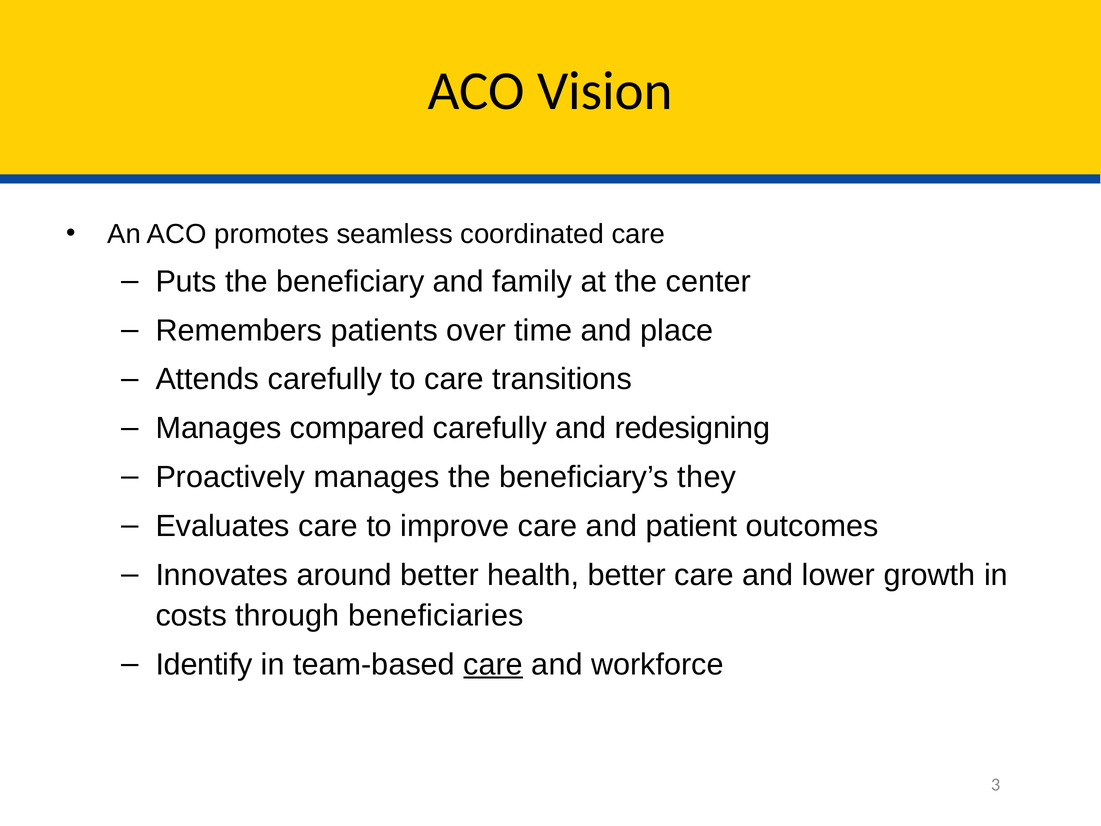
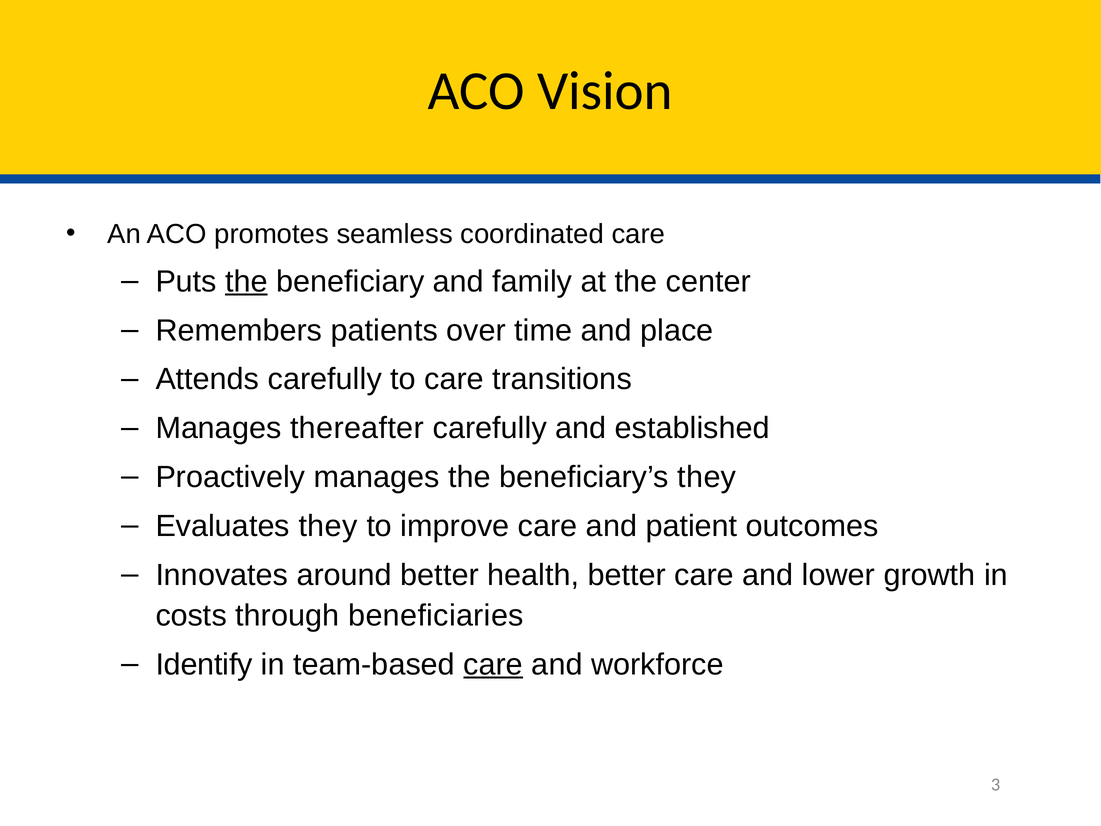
the underline: none -> present (246, 281)
compared: compared -> thereafter (357, 428)
redesigning: redesigning -> established (692, 428)
Evaluates care: care -> they (328, 526)
